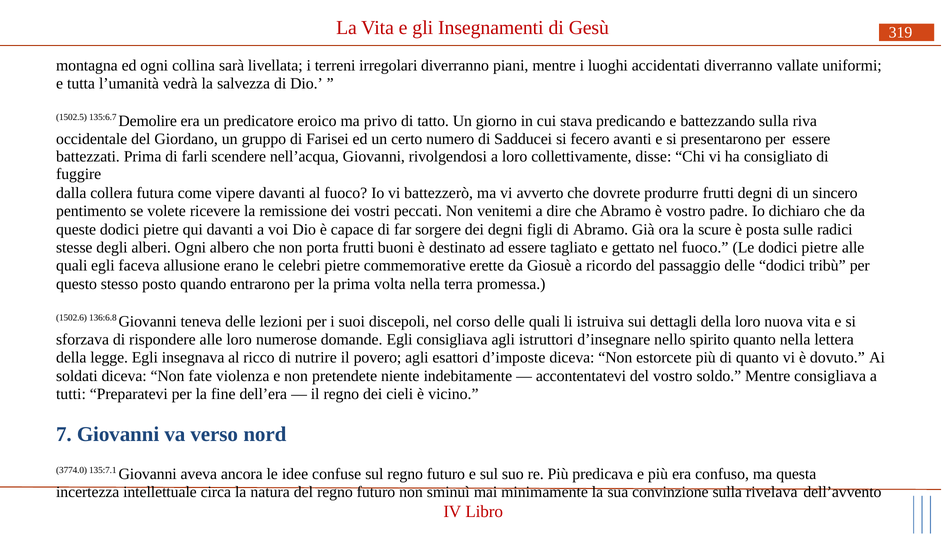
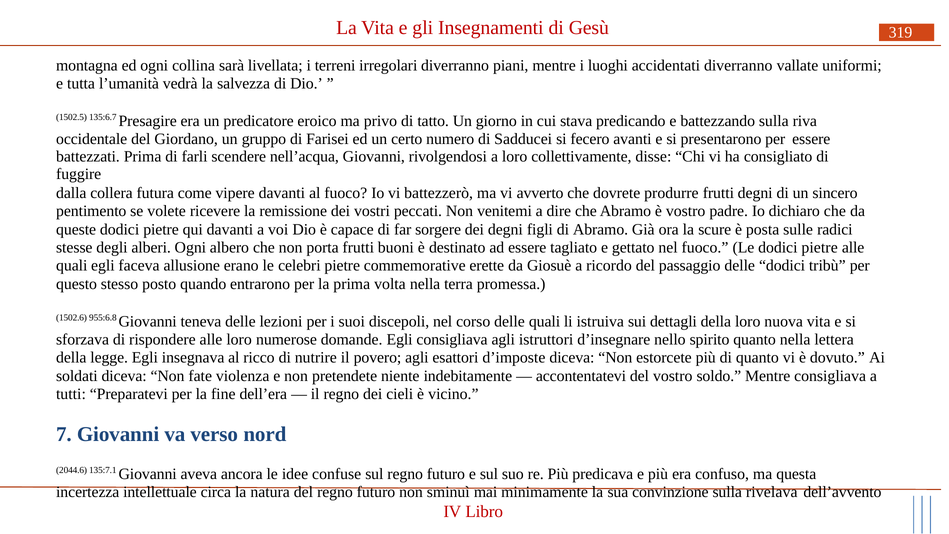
Demolire: Demolire -> Presagire (148, 121)
136:6.8: 136:6.8 -> 955:6.8 (103, 318)
3774.0: 3774.0 -> 2044.6 (72, 471)
